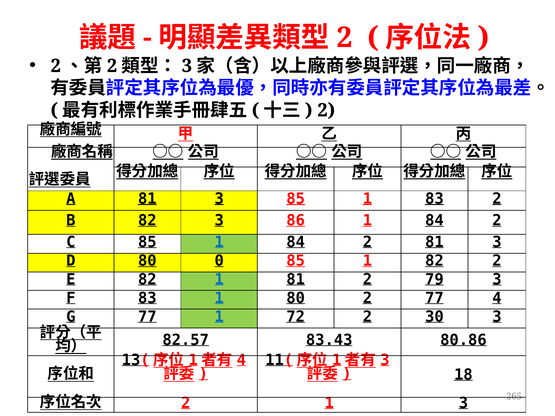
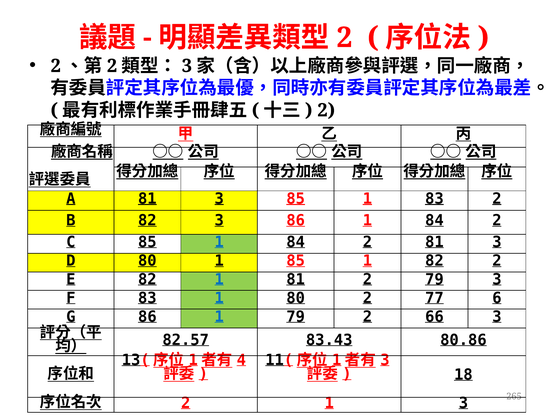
80 0: 0 -> 1 (219, 261)
77 4: 4 -> 6 (497, 298)
G 77: 77 -> 86 (147, 317)
1 72: 72 -> 79 (296, 317)
30: 30 -> 66 (434, 317)
